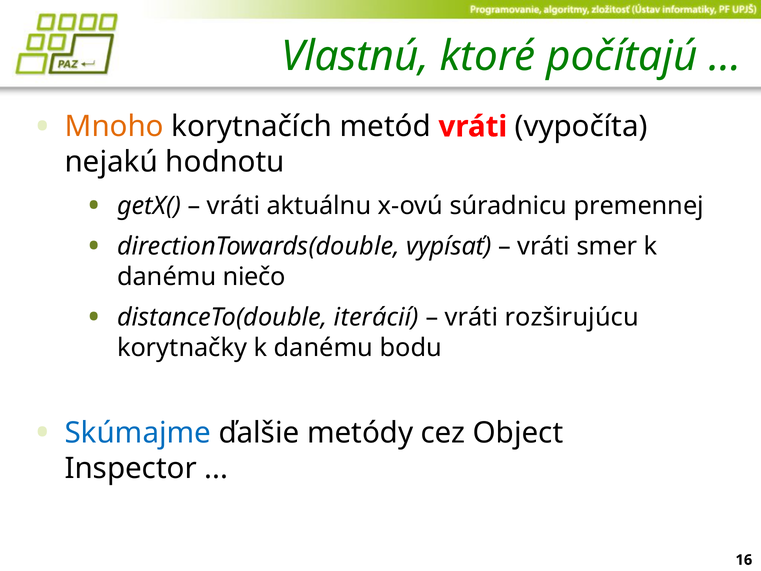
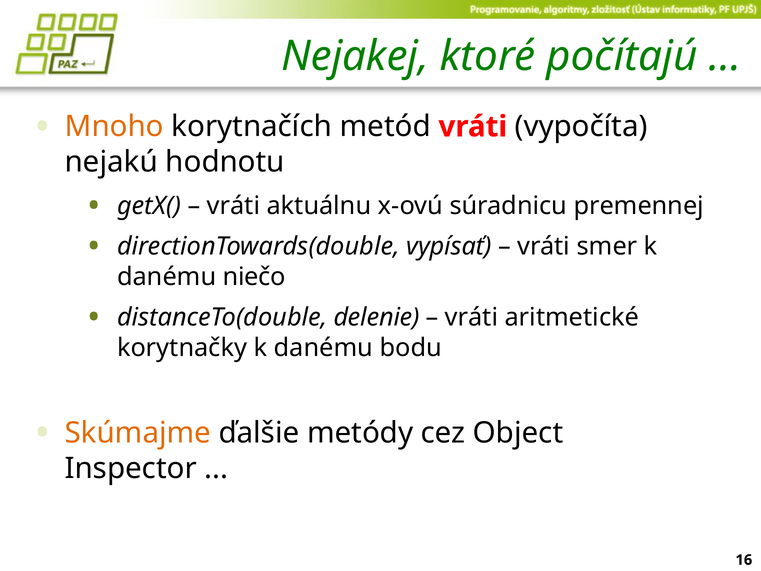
Vlastnú: Vlastnú -> Nejakej (355, 56)
iterácií: iterácií -> delenie (377, 317)
rozširujúcu: rozširujúcu -> aritmetické (572, 317)
Skúmajme colour: blue -> orange (138, 433)
